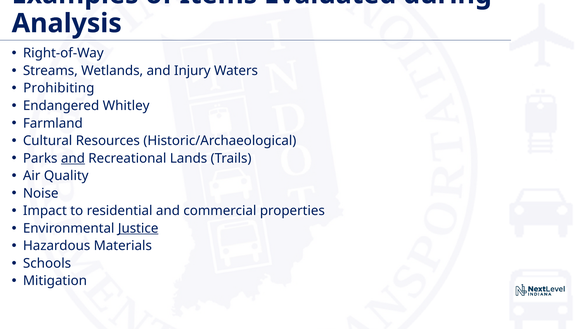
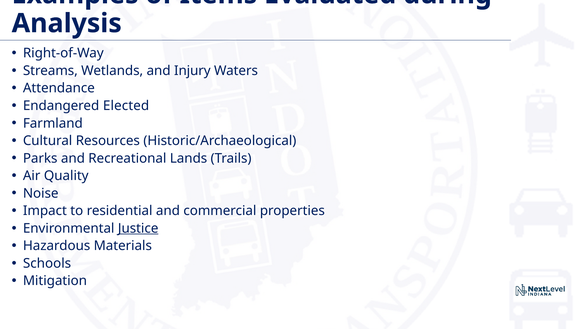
Prohibiting: Prohibiting -> Attendance (59, 88)
Whitley: Whitley -> Elected (126, 106)
and underline: present -> none (73, 158)
